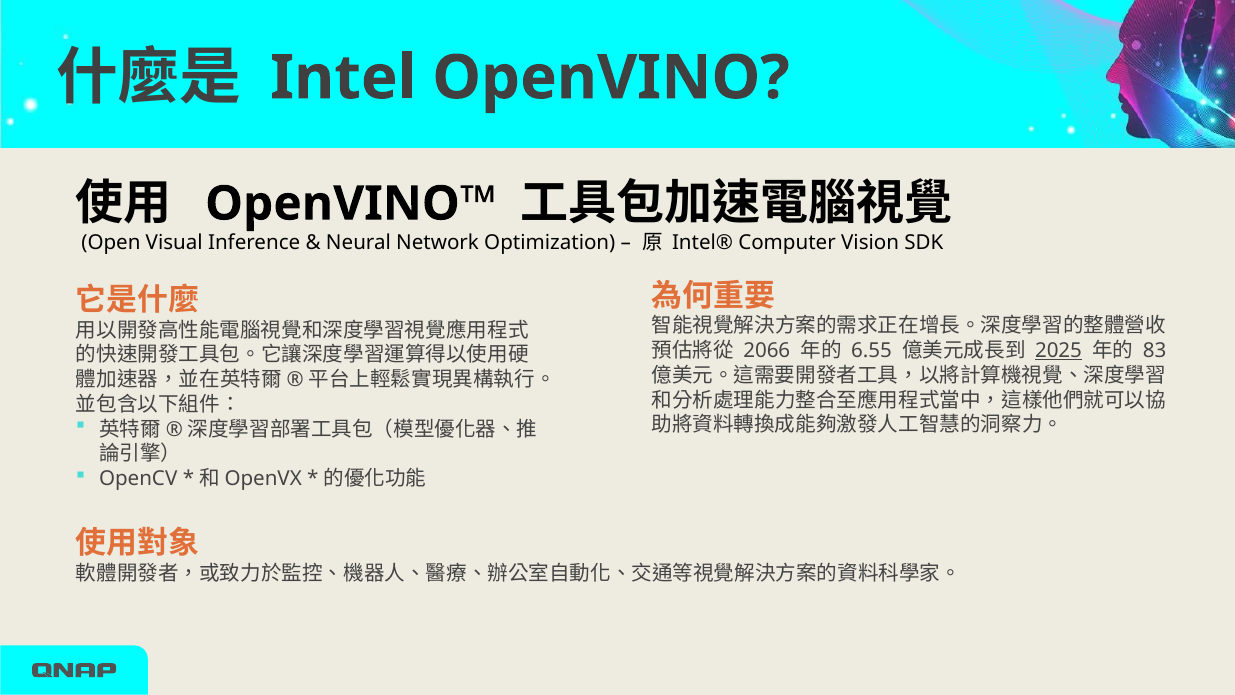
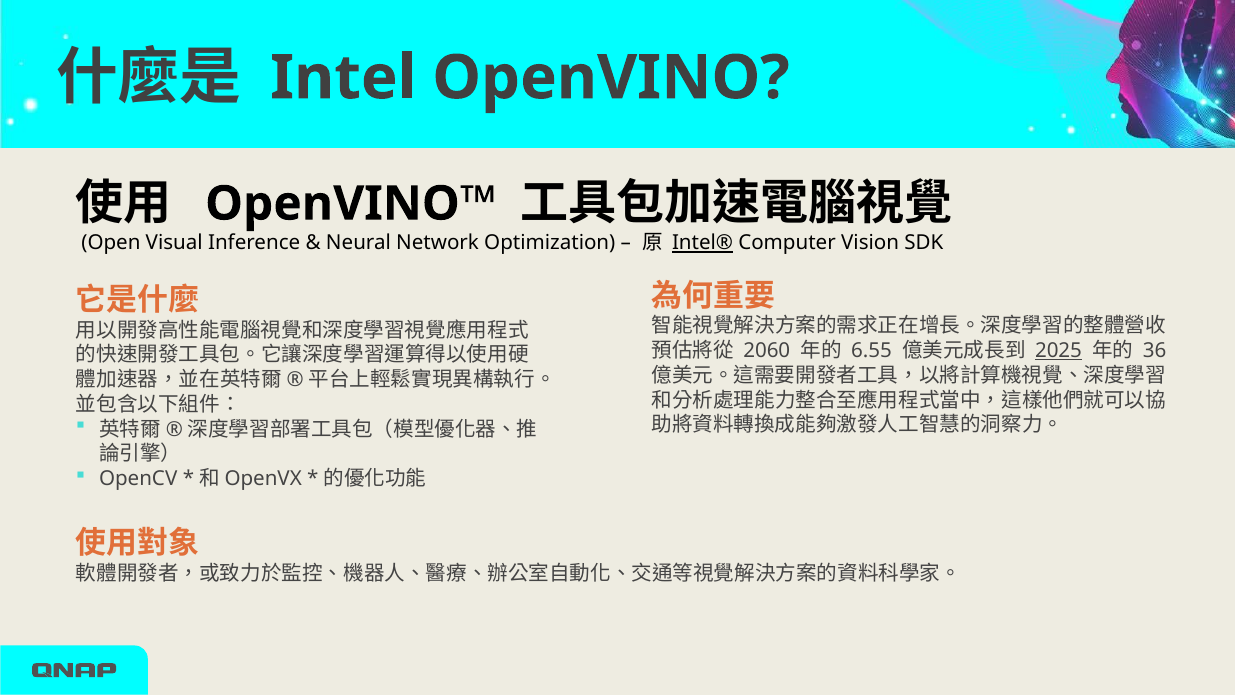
Intel® underline: none -> present (703, 243)
2066: 2066 -> 2060 (767, 351)
83: 83 -> 36 (1155, 351)
